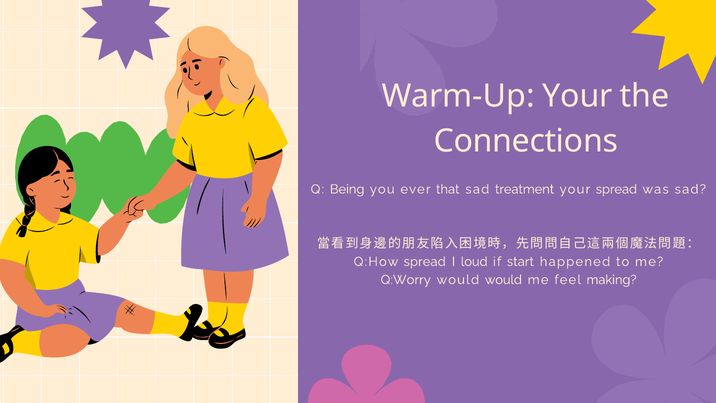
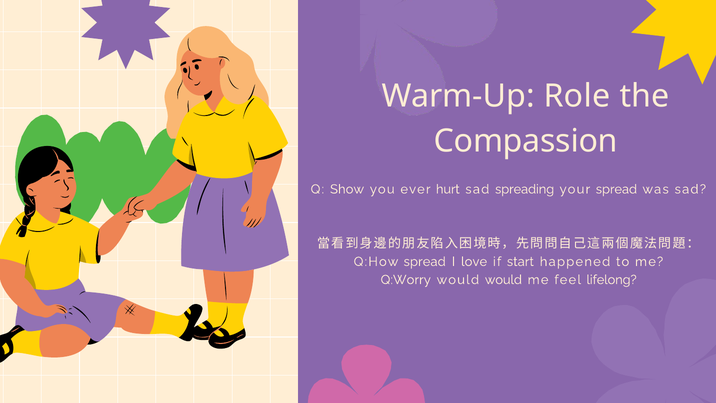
Warm-Up Your: Your -> Role (577, 96)
Connections: Connections -> Compassion (526, 141)
Being: Being -> Show (347, 189)
that: that -> hurt (448, 189)
treatment: treatment -> spreading (525, 189)
loud: loud -> love (474, 261)
making: making -> lifelong (612, 280)
